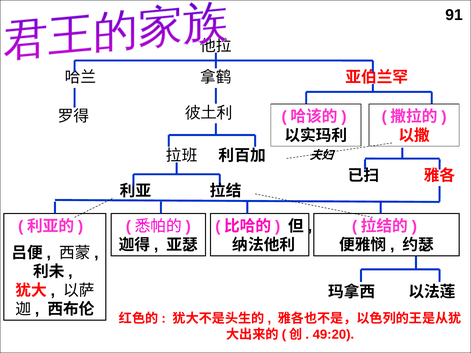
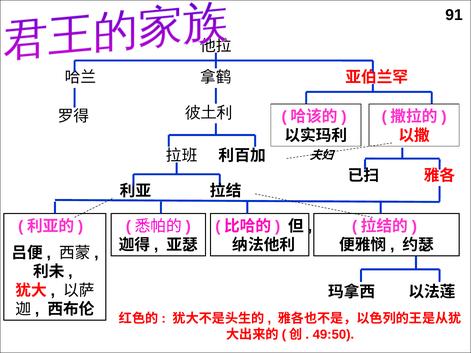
49:20: 49:20 -> 49:50 (333, 335)
